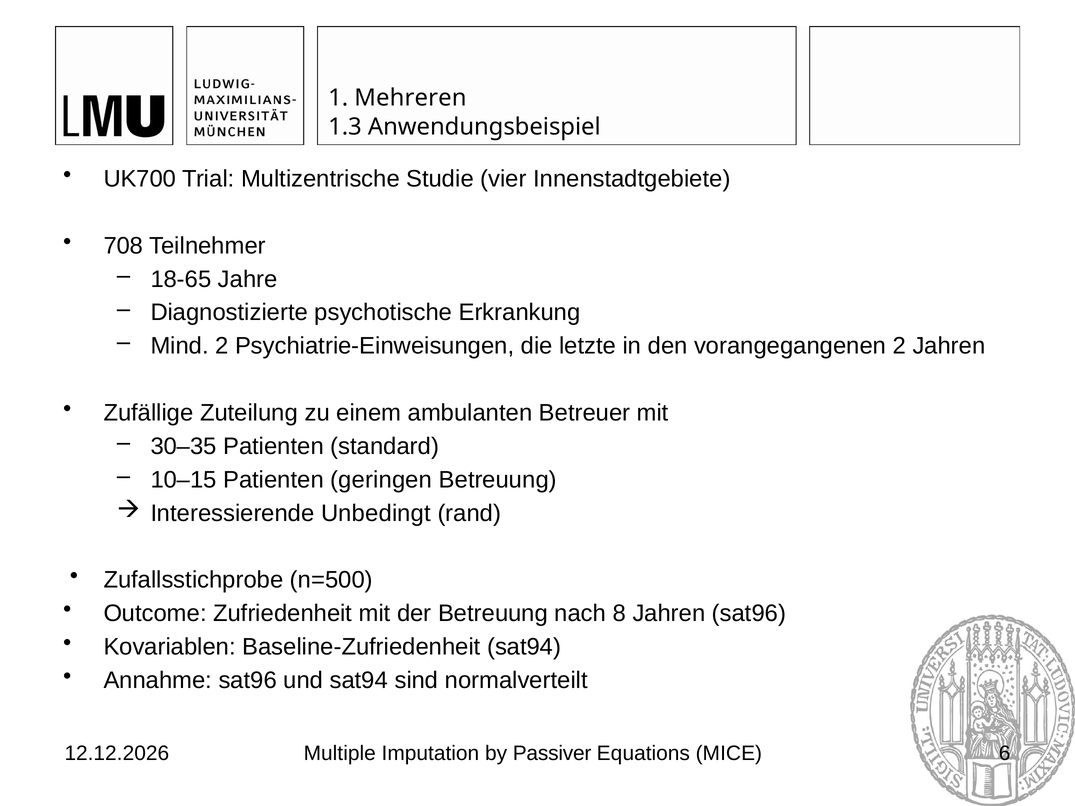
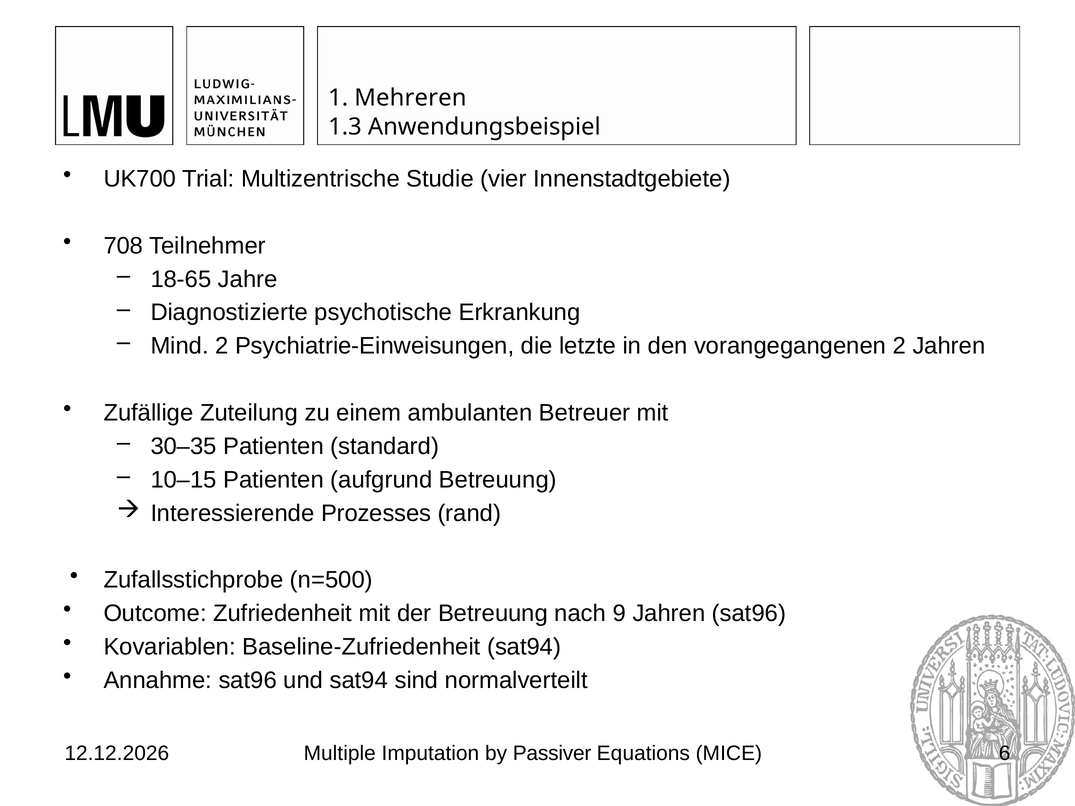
geringen: geringen -> aufgrund (381, 480)
Unbedingt: Unbedingt -> Prozesses (376, 513)
8: 8 -> 9 (619, 614)
